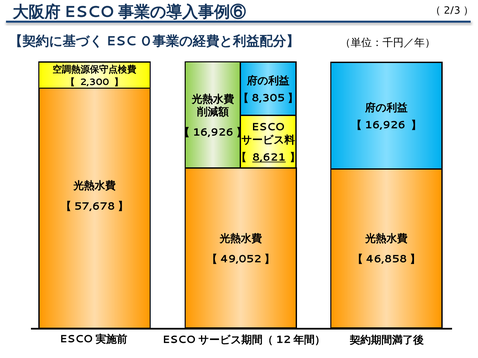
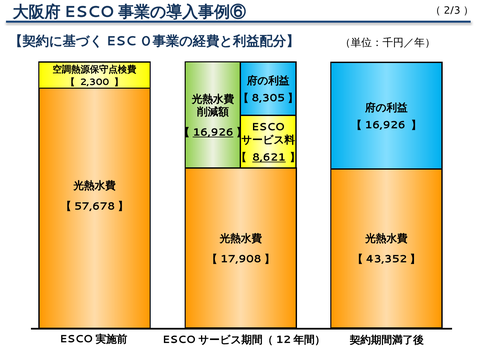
16,926 underline: none -> present (213, 133)
49,052: 49,052 -> 17,908 (241, 259)
46,858: 46,858 -> 43,352 (386, 259)
